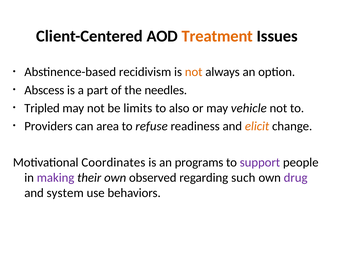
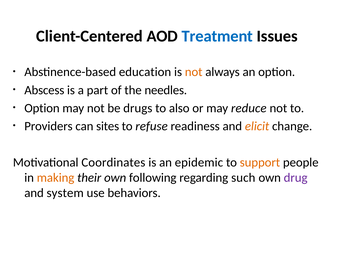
Treatment colour: orange -> blue (217, 36)
recidivism: recidivism -> education (145, 72)
Tripled: Tripled -> Option (42, 108)
limits: limits -> drugs (138, 108)
vehicle: vehicle -> reduce (249, 108)
area: area -> sites (108, 126)
programs: programs -> epidemic (199, 162)
support colour: purple -> orange (260, 162)
making colour: purple -> orange (56, 177)
observed: observed -> following (153, 177)
